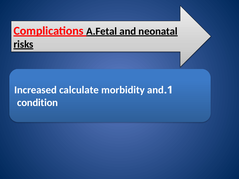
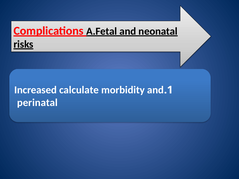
condition: condition -> perinatal (37, 103)
